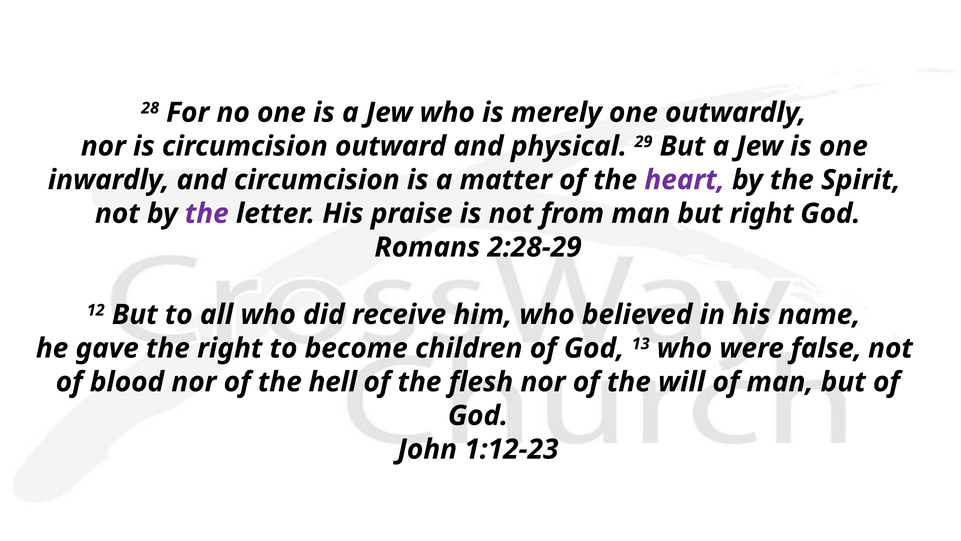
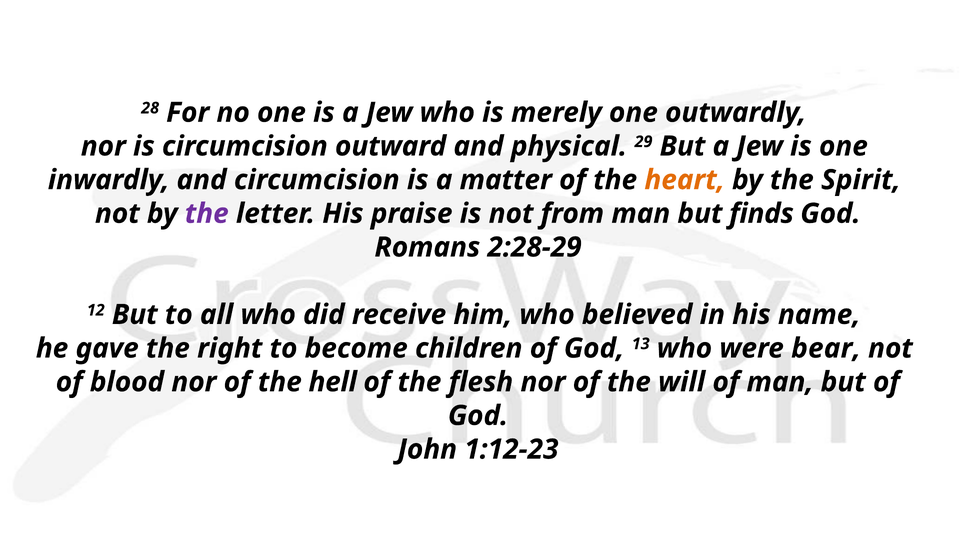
heart colour: purple -> orange (685, 180)
but right: right -> finds (762, 213)
false: false -> bear (826, 348)
